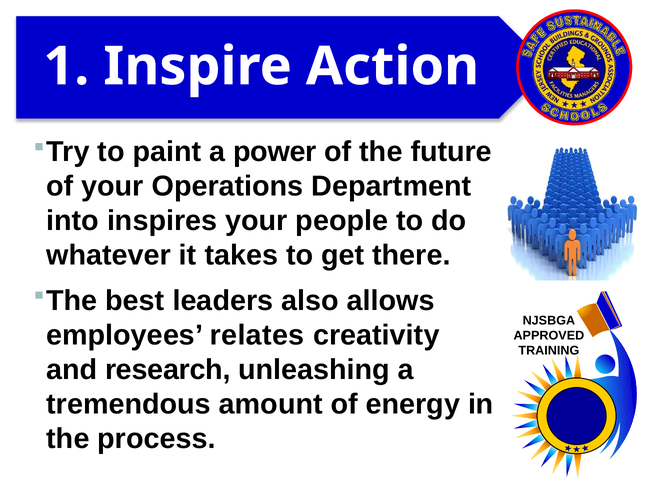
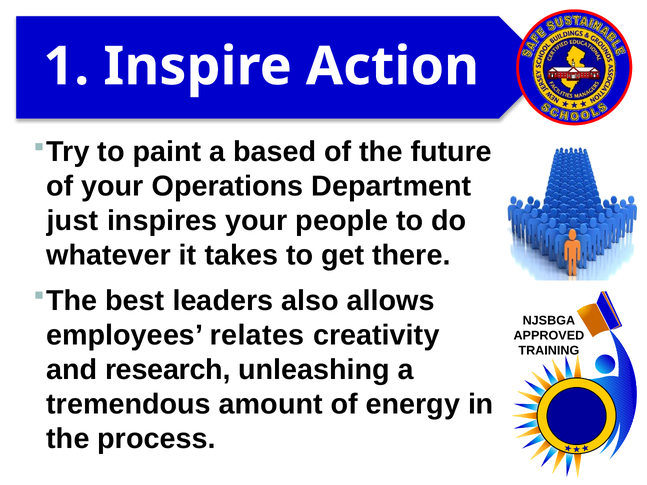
power: power -> based (275, 152)
into: into -> just (73, 221)
